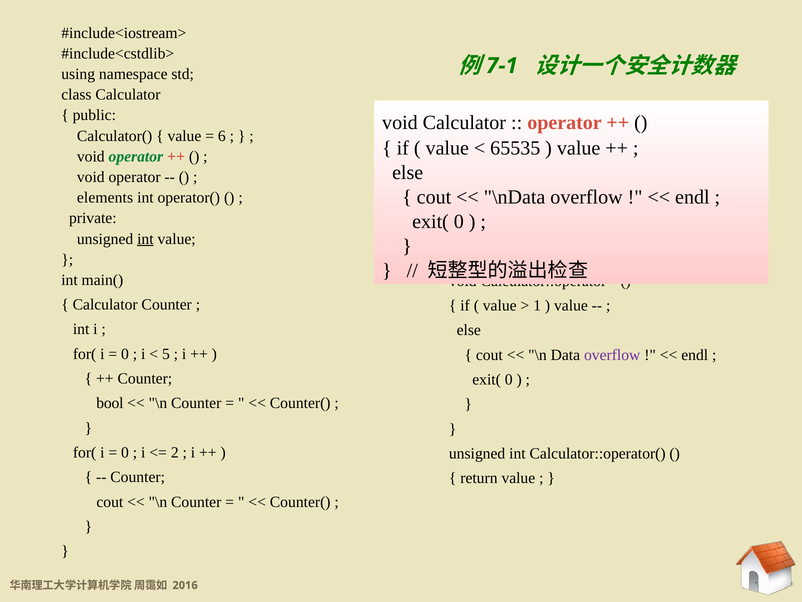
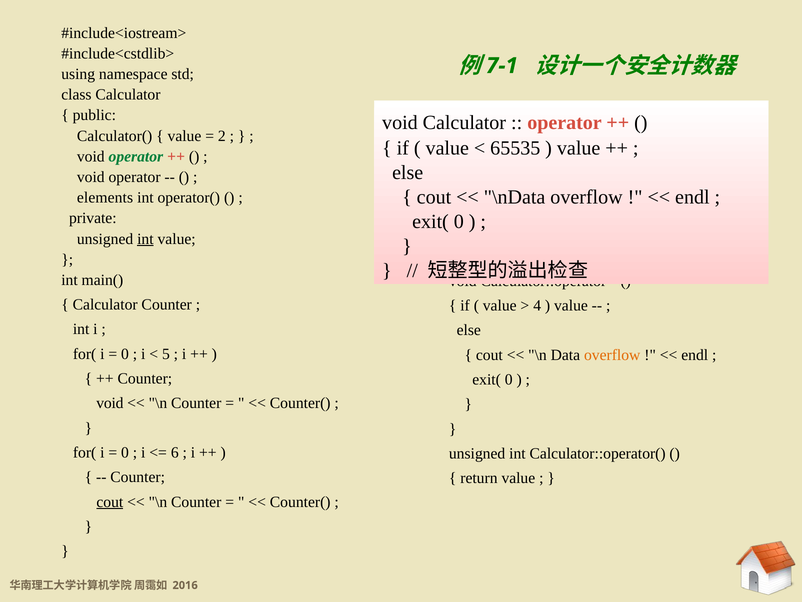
6: 6 -> 2 (222, 136)
1: 1 -> 4 (537, 305)
overflow colour: purple -> orange (612, 355)
bool: bool -> void (110, 403)
2: 2 -> 6 (175, 452)
cout underline: none -> present (110, 502)
